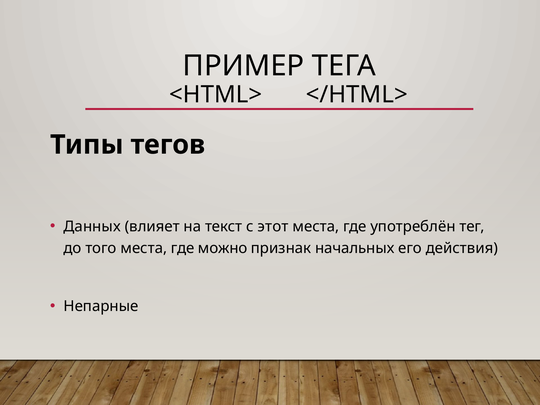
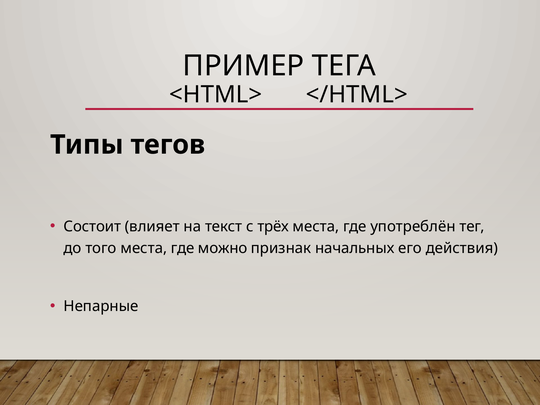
Данных: Данных -> Состоит (92, 227)
этот: этот -> трёх (273, 227)
